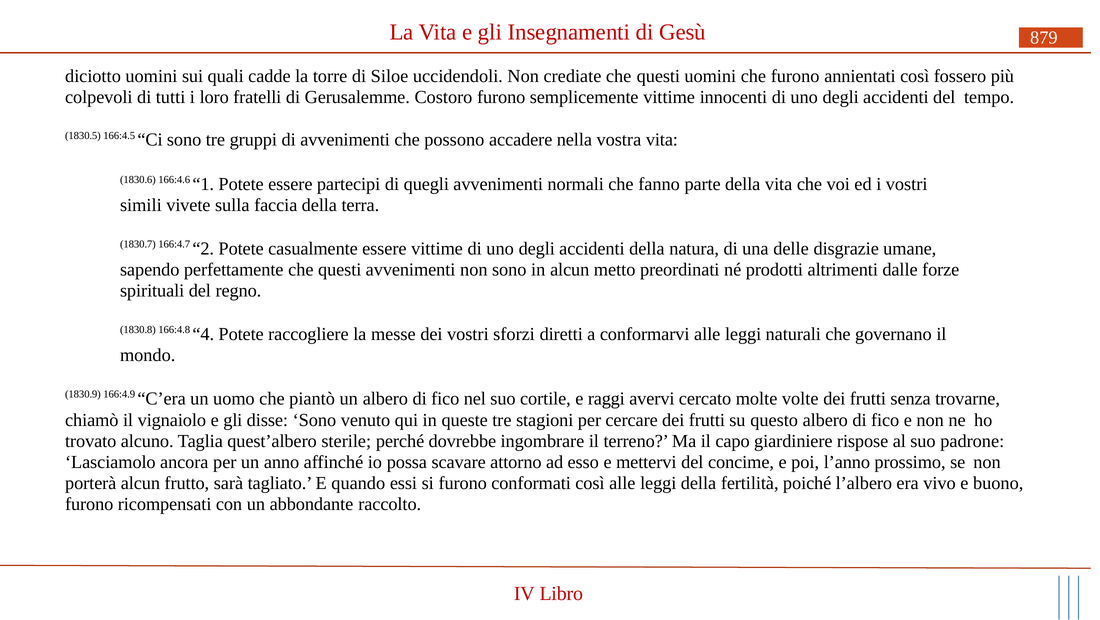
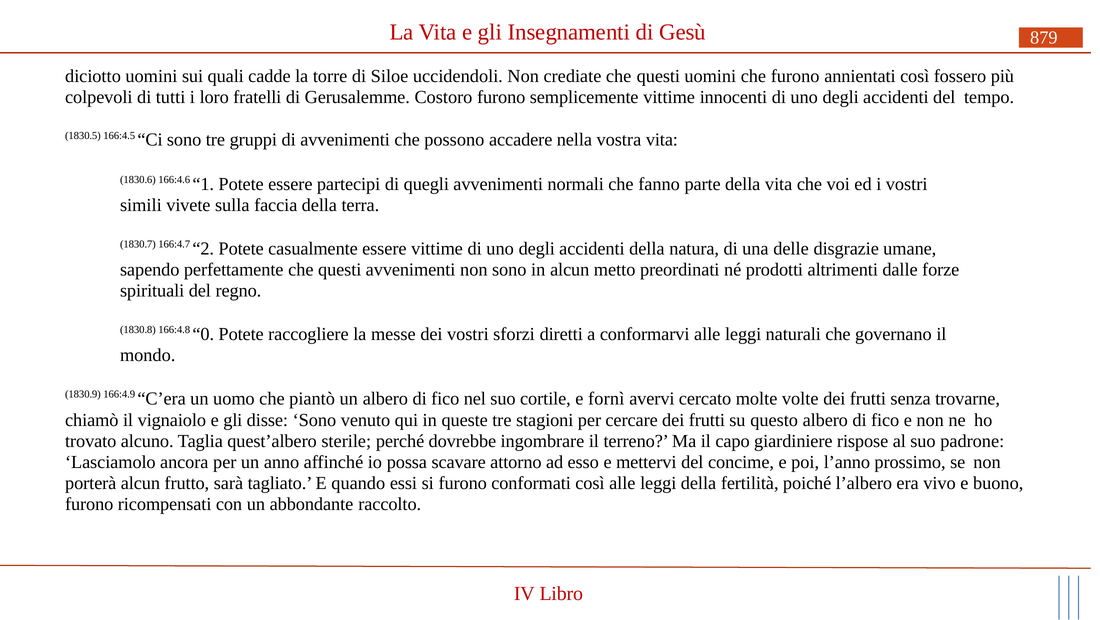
4: 4 -> 0 (203, 334)
raggi: raggi -> fornì (606, 399)
